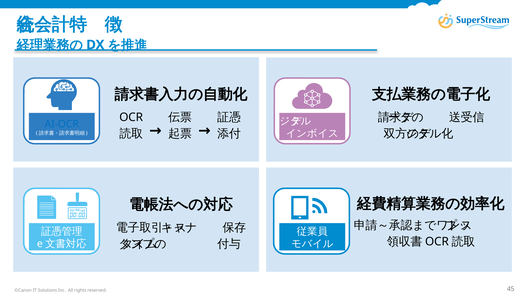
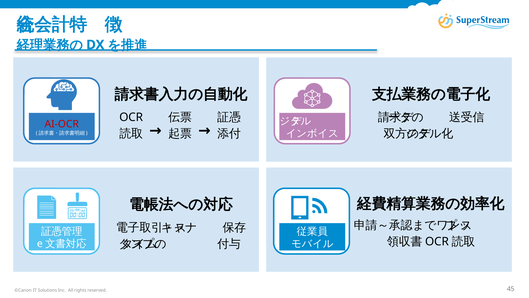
AI-OCR colour: blue -> red (62, 124)
